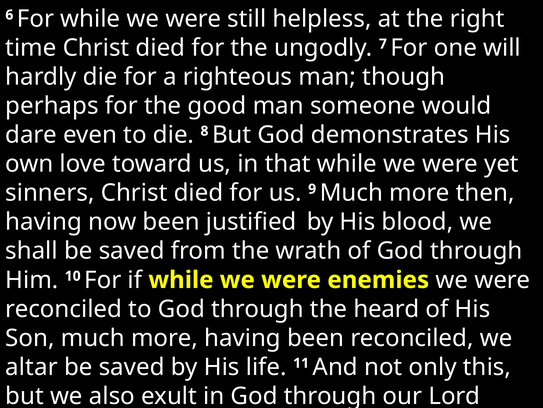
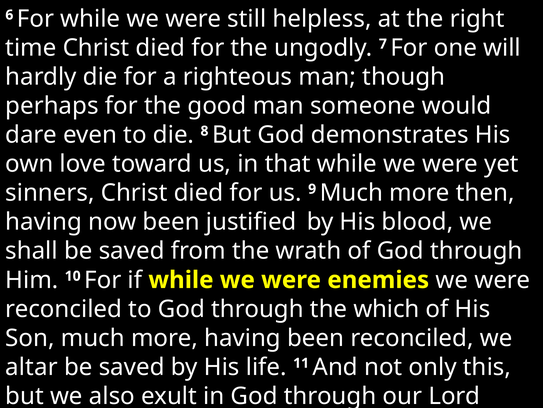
heard: heard -> which (386, 308)
